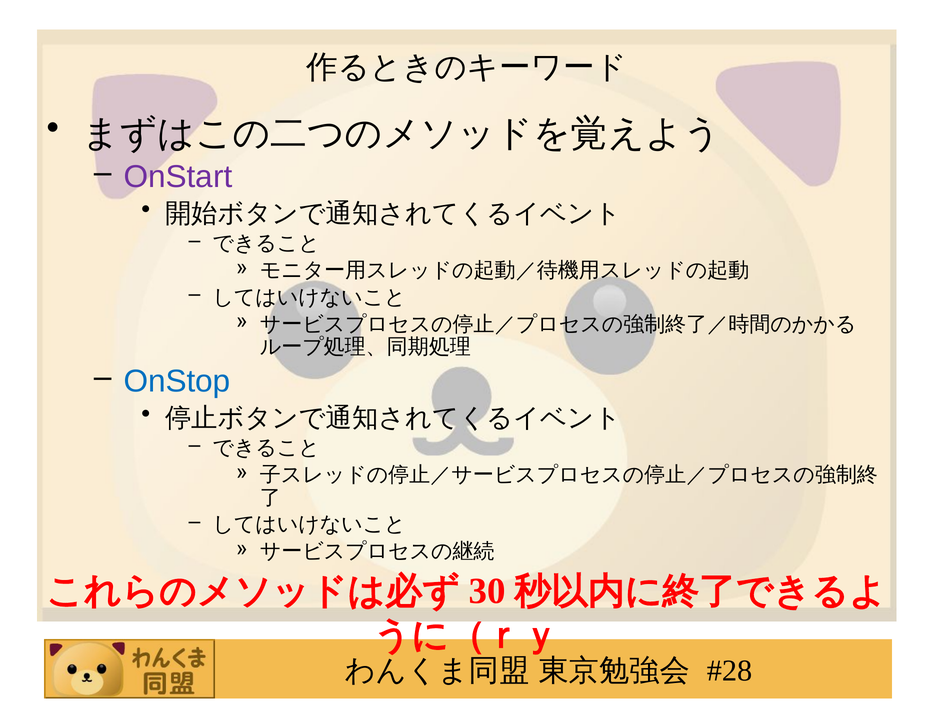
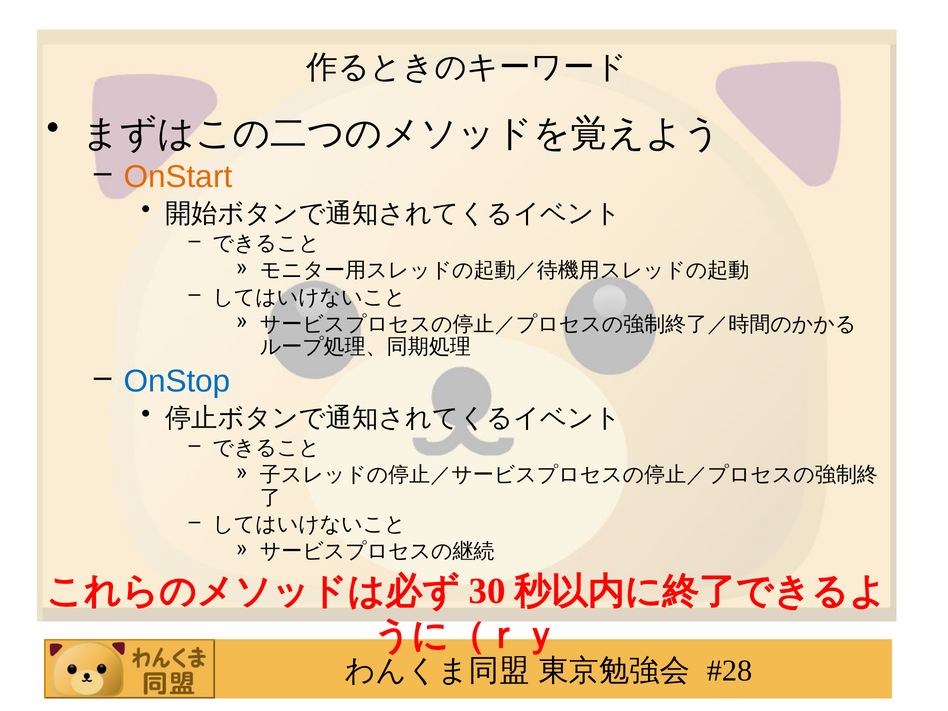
OnStart colour: purple -> orange (178, 177)
